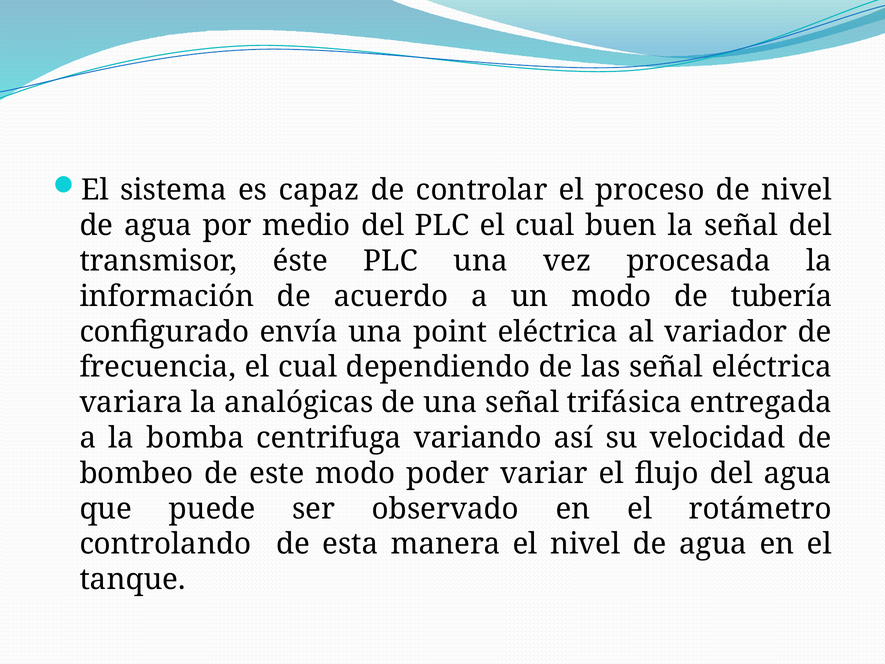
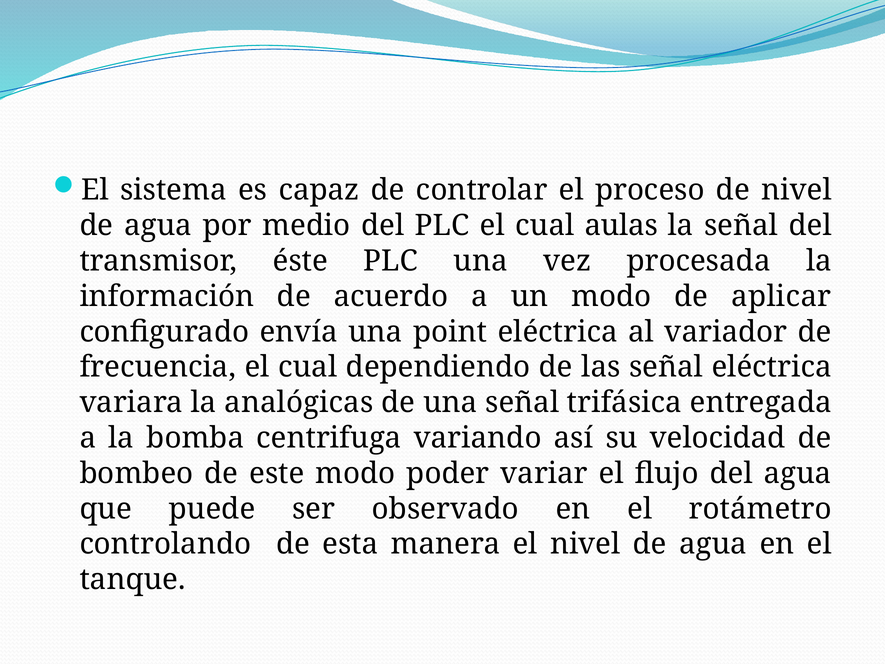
buen: buen -> aulas (621, 225)
tubería: tubería -> aplicar (781, 296)
